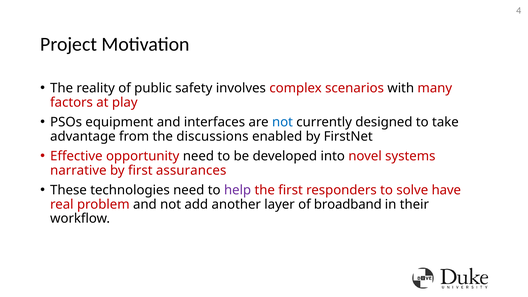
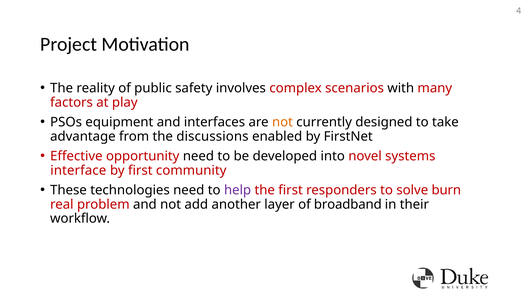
not colour: blue -> orange (282, 122)
narrative: narrative -> interface (78, 170)
assurances: assurances -> community (191, 170)
have: have -> burn (446, 190)
